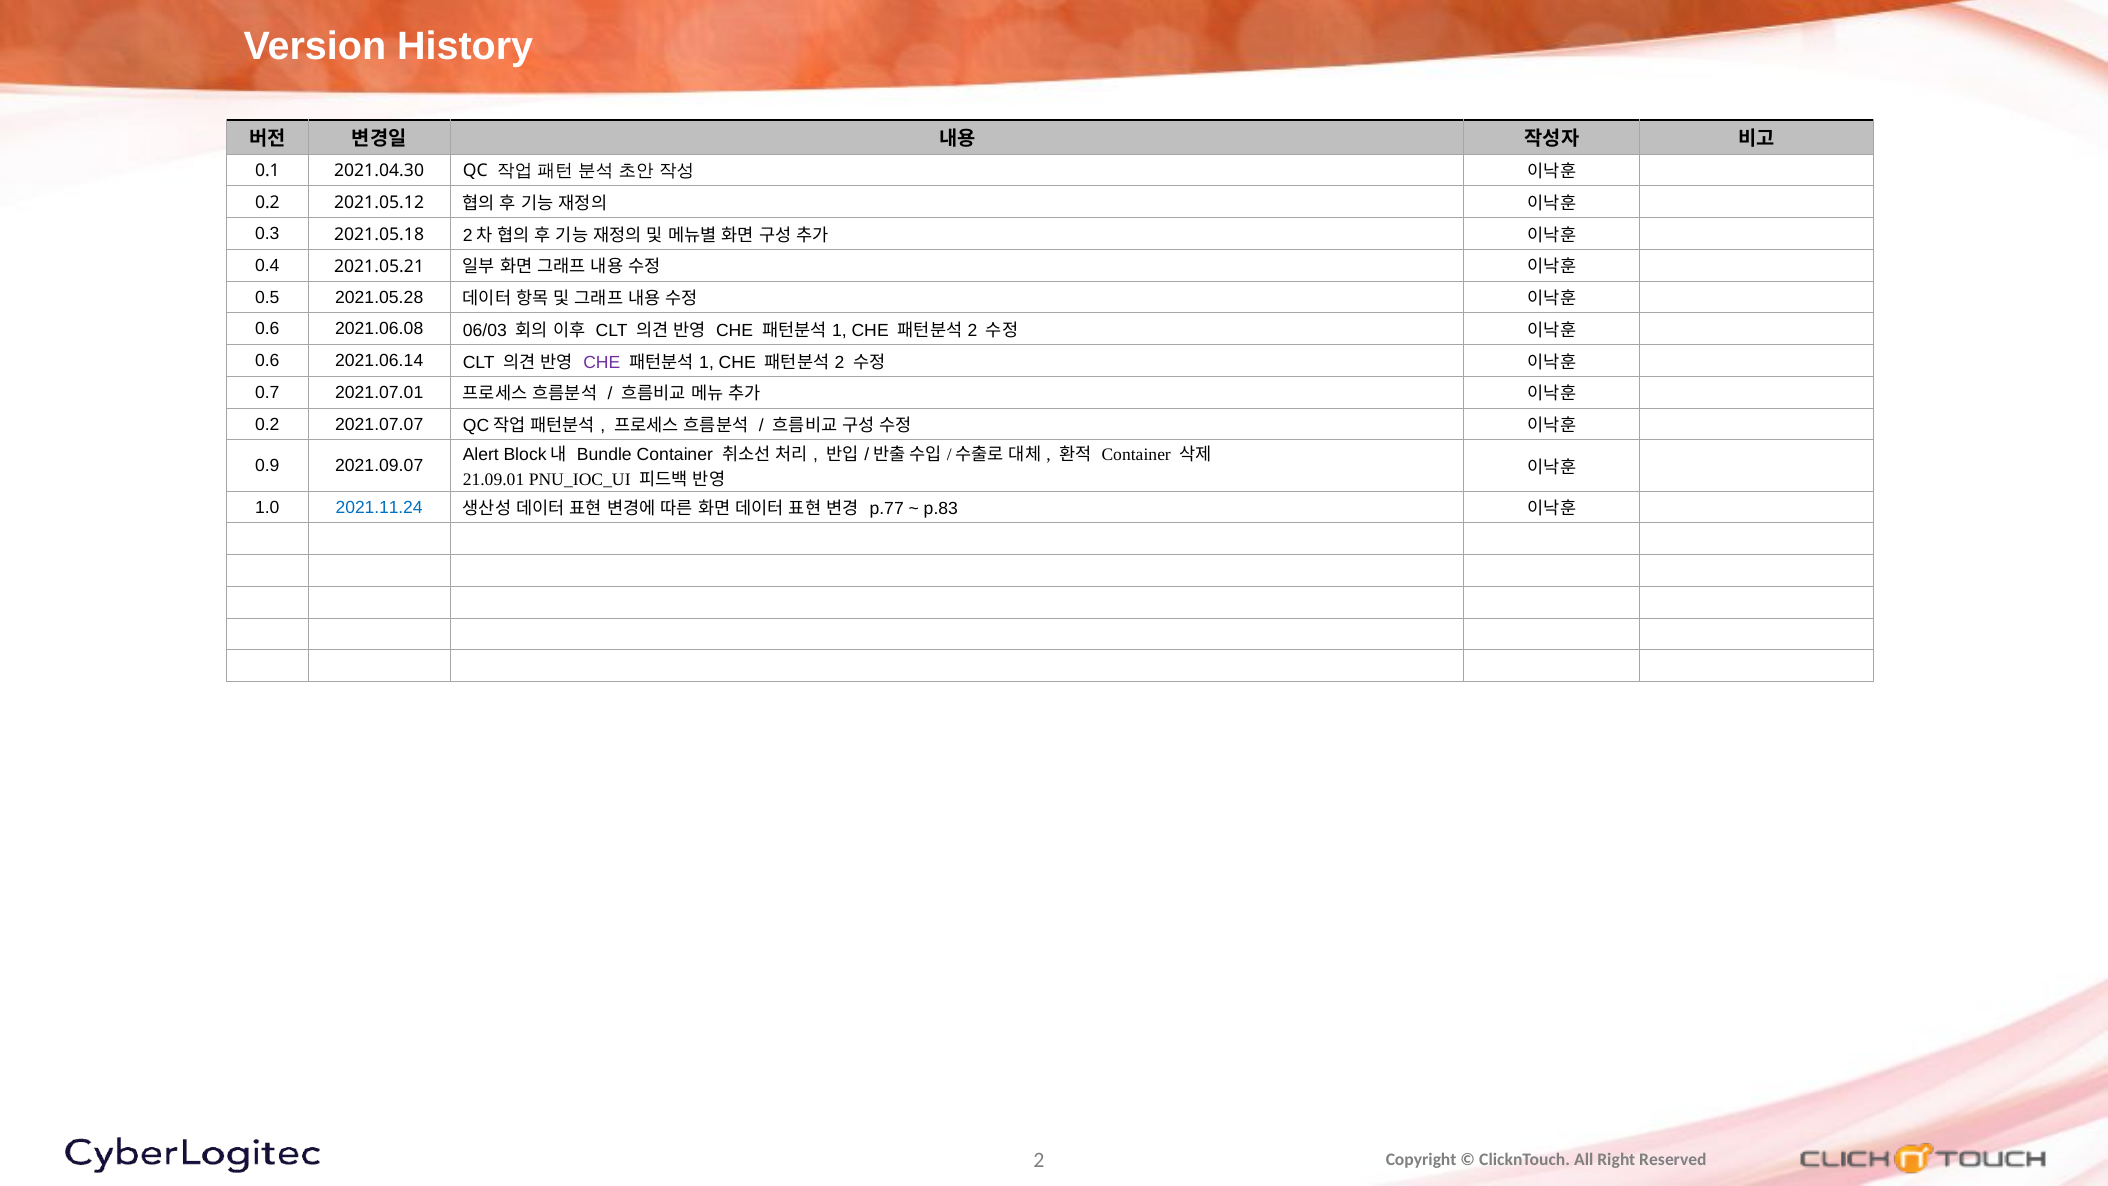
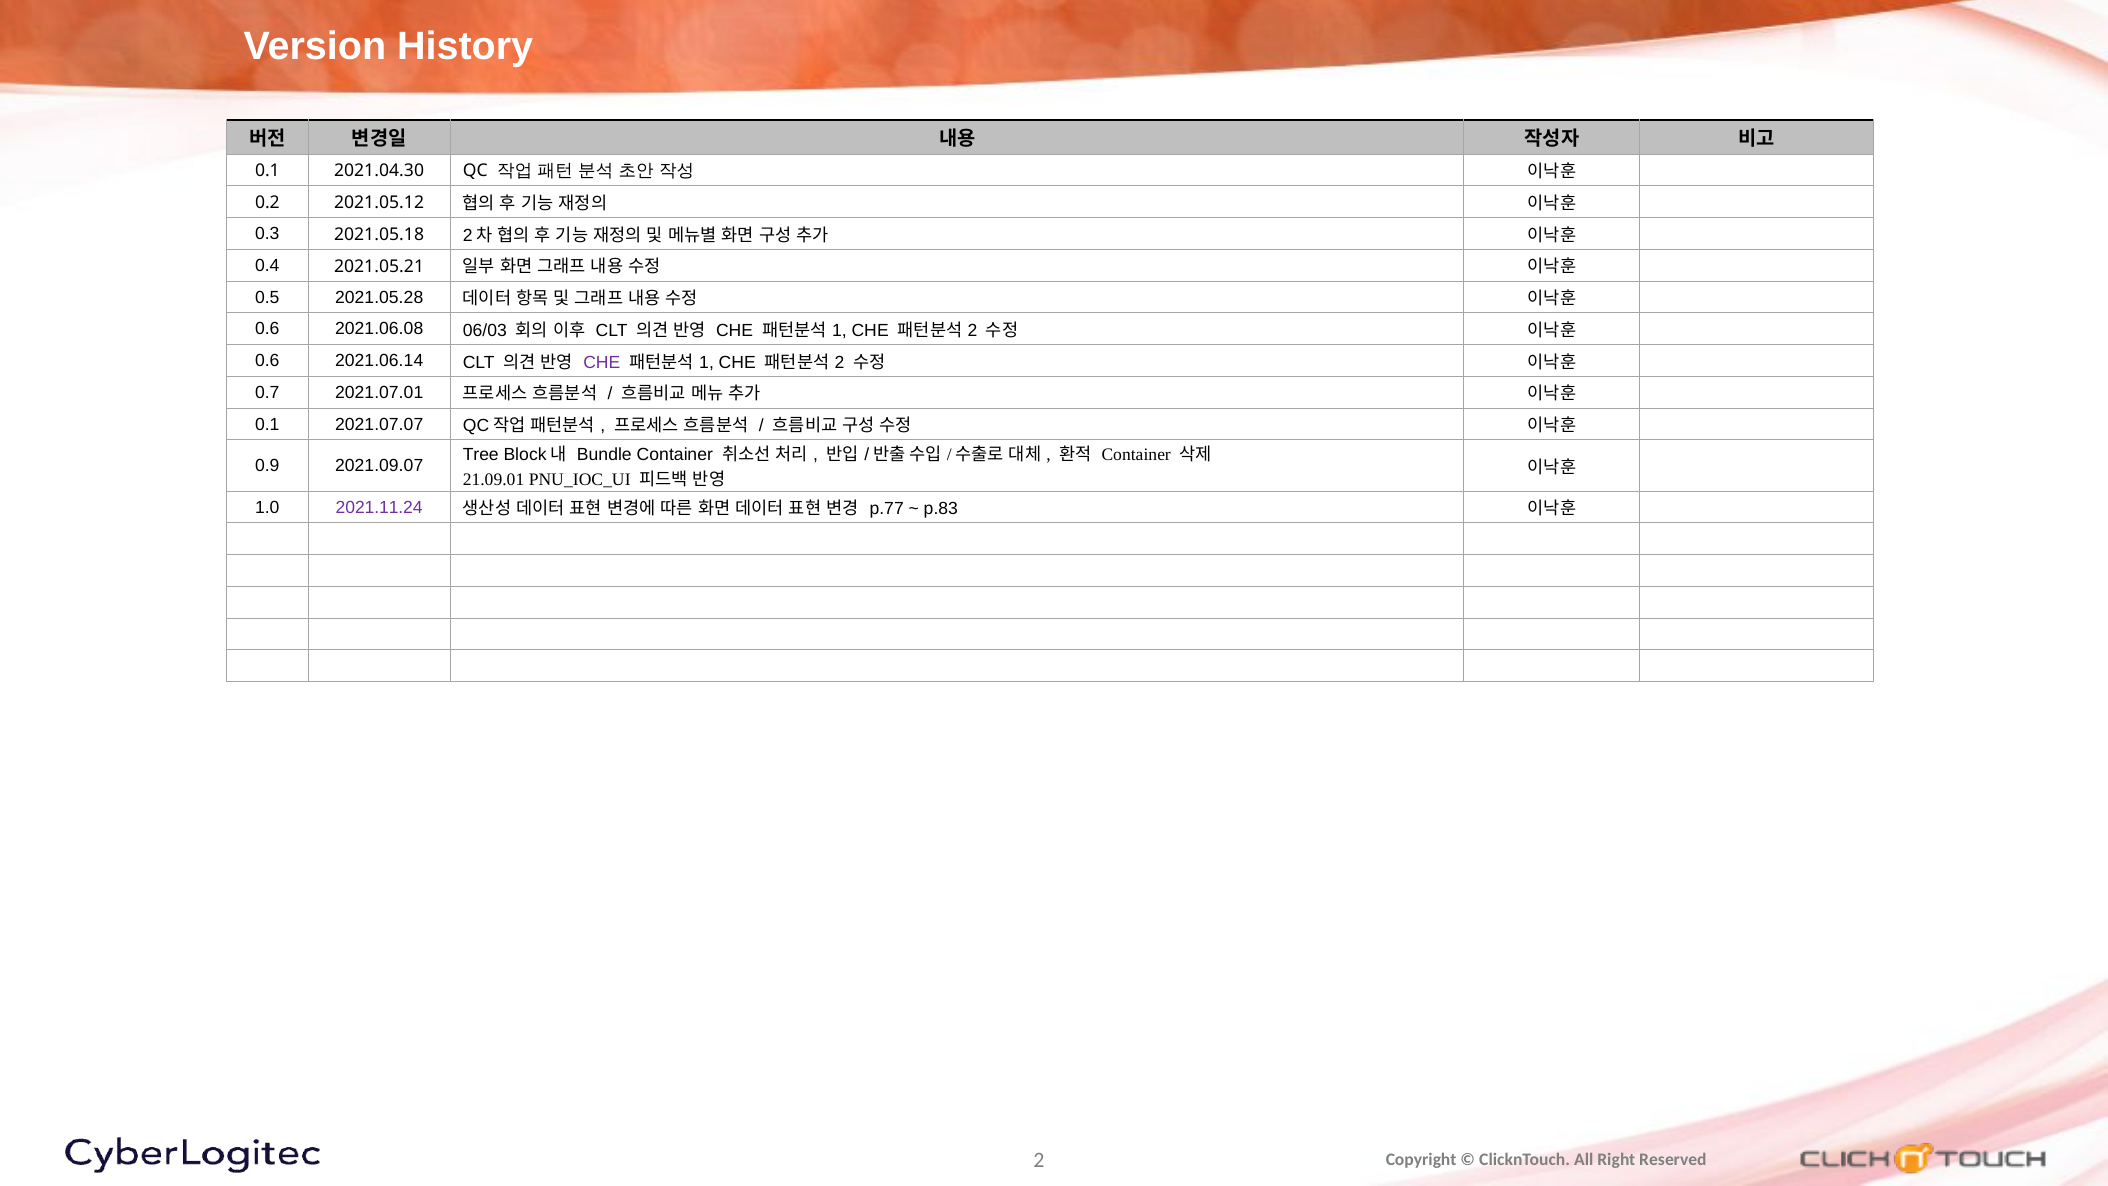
0.2: 0.2 -> 0.1 (267, 424)
Alert: Alert -> Tree (481, 454)
2021.11.24 colour: blue -> purple (379, 507)
